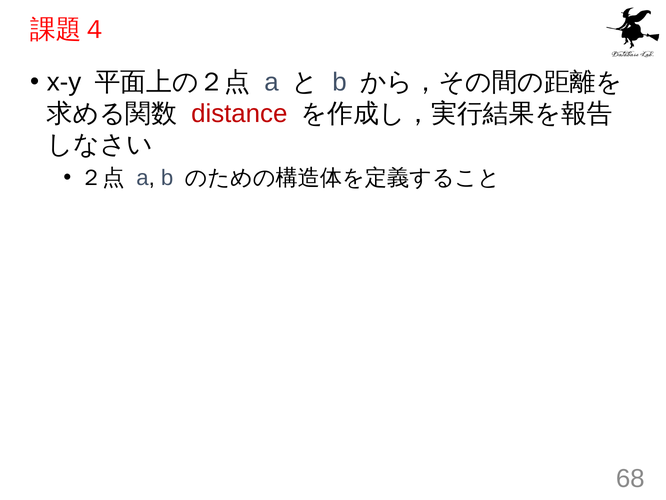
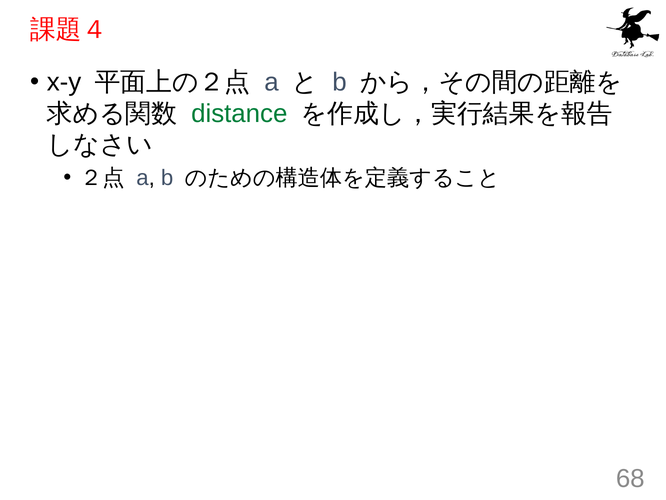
distance colour: red -> green (239, 113)
